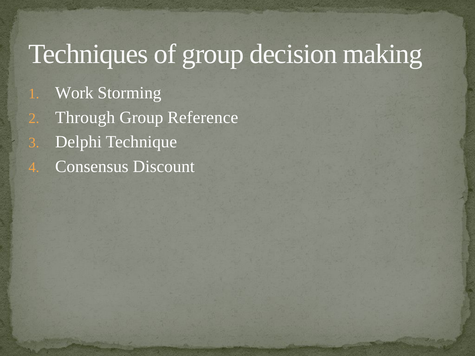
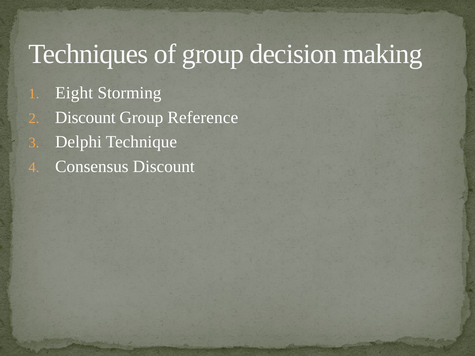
Work: Work -> Eight (74, 93)
Through: Through -> Discount (85, 118)
